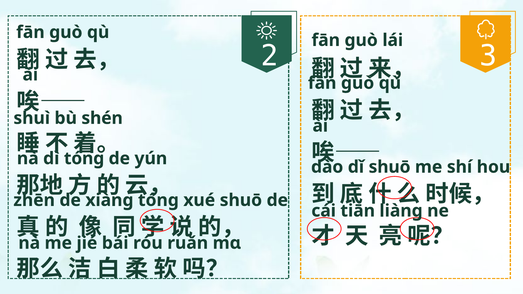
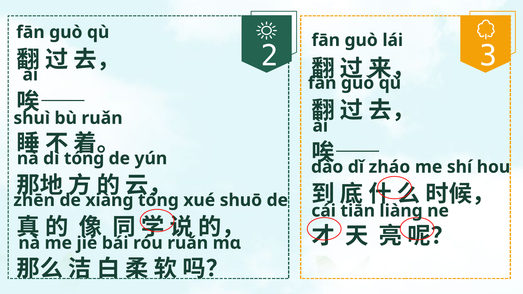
bù shén: shén -> ruǎn (102, 118)
dǐ shuō: shuō -> zháo (389, 167)
